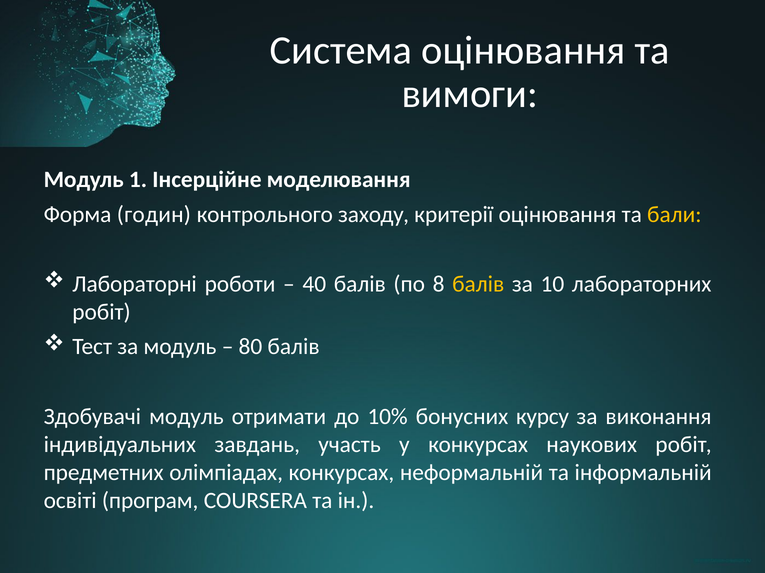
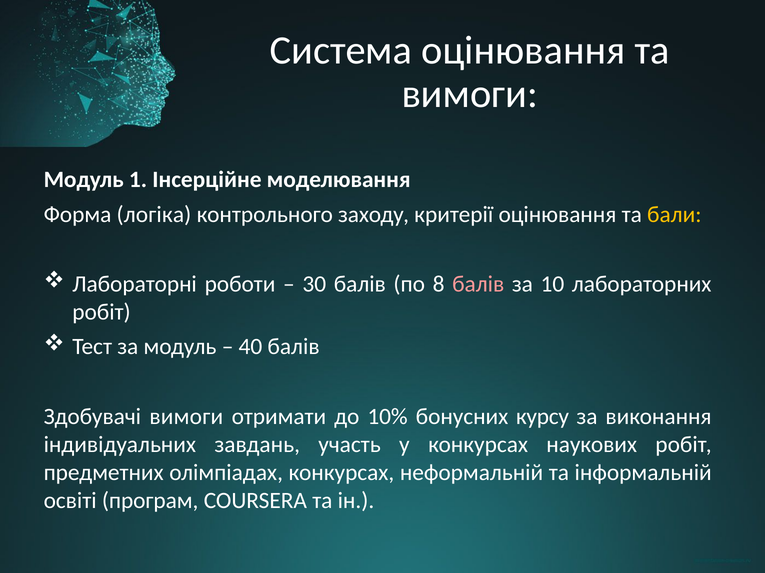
годин: годин -> логіка (154, 215)
40: 40 -> 30 (314, 284)
балів colour: yellow -> pink (478, 284)
80: 80 -> 40 (250, 347)
Здобувачі модуль: модуль -> вимоги (186, 417)
